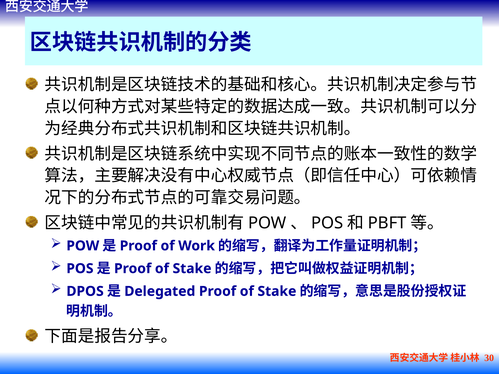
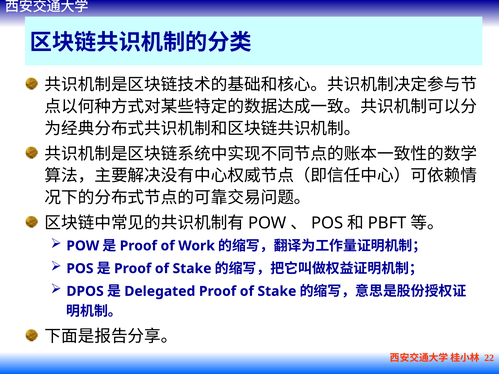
30: 30 -> 22 (489, 358)
